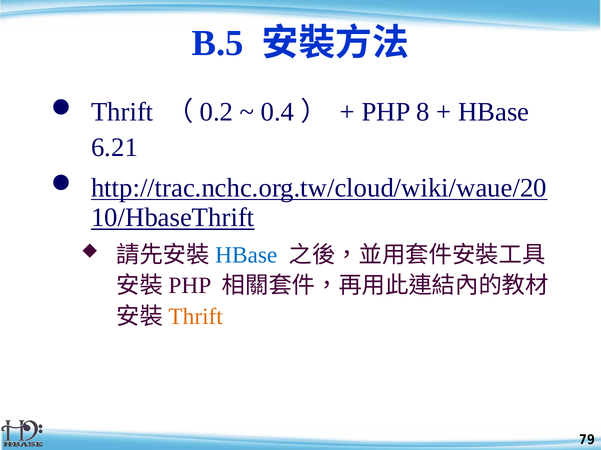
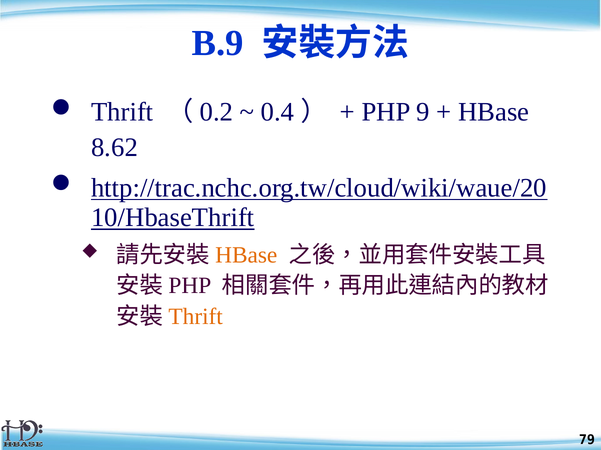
B.5: B.5 -> B.9 (218, 43)
8: 8 -> 9 (423, 112)
6.21: 6.21 -> 8.62 (115, 148)
HBase colour: blue -> orange (246, 255)
